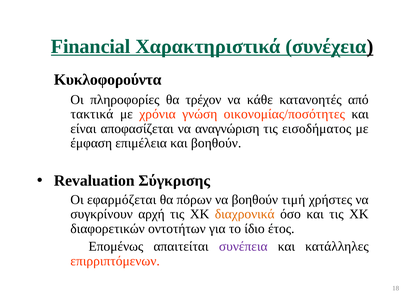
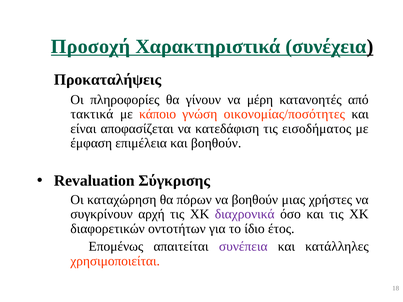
Financial: Financial -> Προσοχή (91, 46)
Κυκλοφορούντα: Κυκλοφορούντα -> Προκαταλήψεις (108, 80)
τρέχον: τρέχον -> γίνουν (203, 100)
κάθε: κάθε -> μέρη (260, 100)
χρόνια: χρόνια -> κάποιο (158, 114)
αναγνώριση: αναγνώριση -> κατεδάφιση (227, 129)
εφαρμόζεται: εφαρμόζεται -> καταχώρηση (122, 200)
τιμή: τιμή -> μιας (293, 200)
διαχρονικά colour: orange -> purple (245, 214)
επιρριπτόμενων: επιρριπτόμενων -> χρησιμοποιείται (115, 261)
